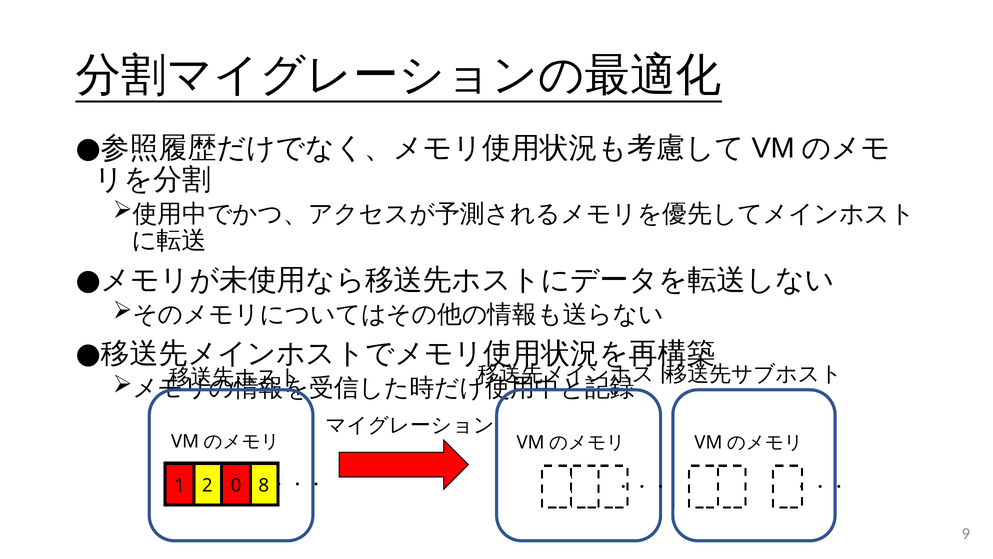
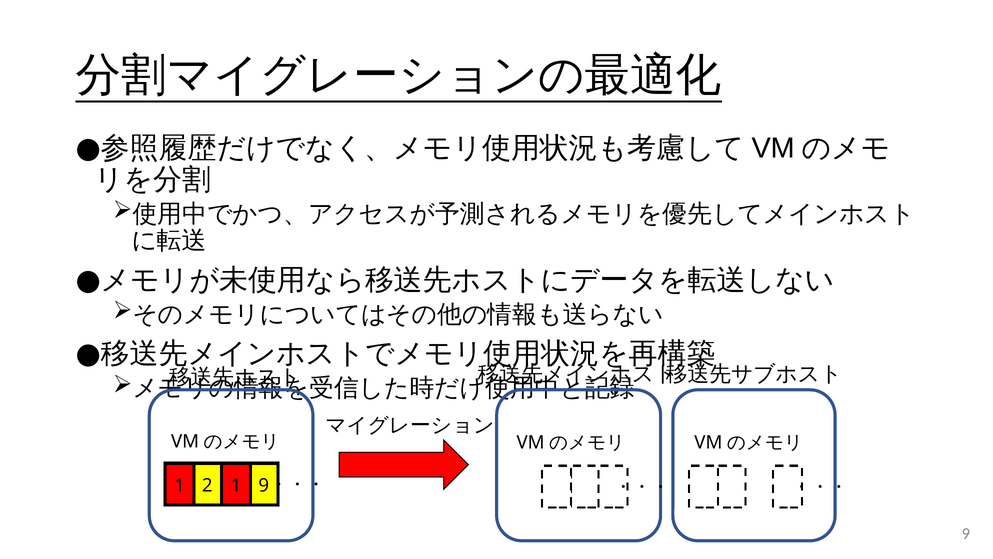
1 0: 0 -> 1 (236, 485)
2 8: 8 -> 9 (264, 485)
